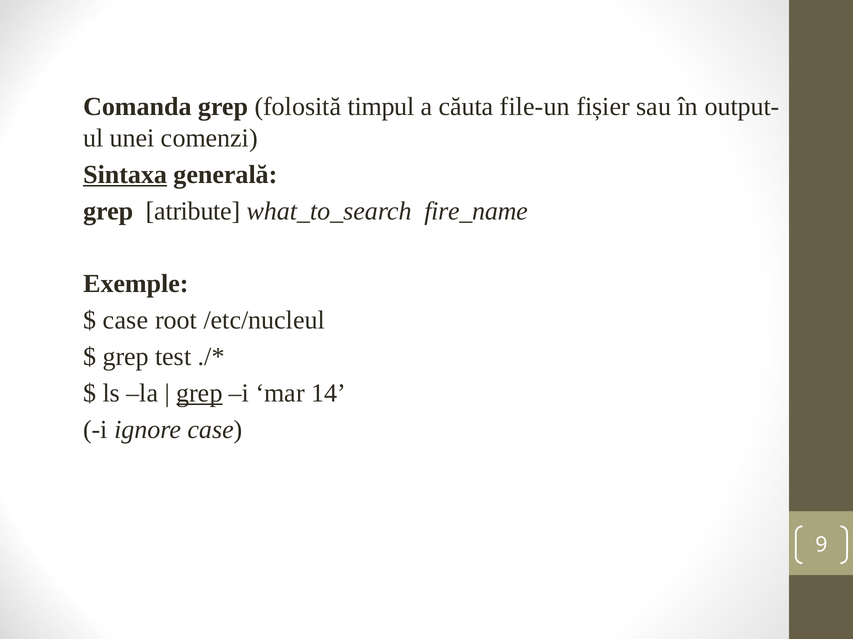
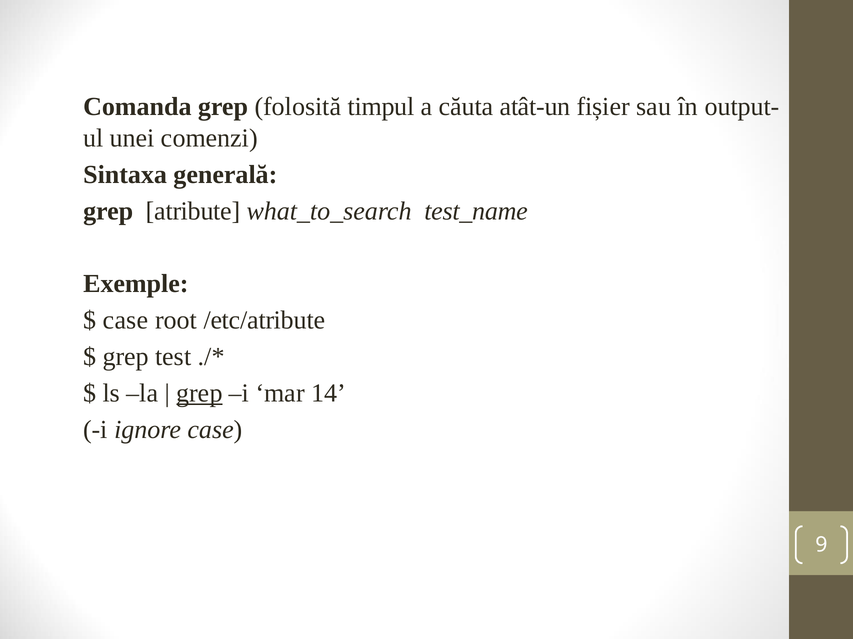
file-un: file-un -> atât-un (535, 107)
Sintaxa underline: present -> none (125, 175)
fire_name: fire_name -> test_name (476, 211)
/etc/nucleul: /etc/nucleul -> /etc/atribute (264, 321)
